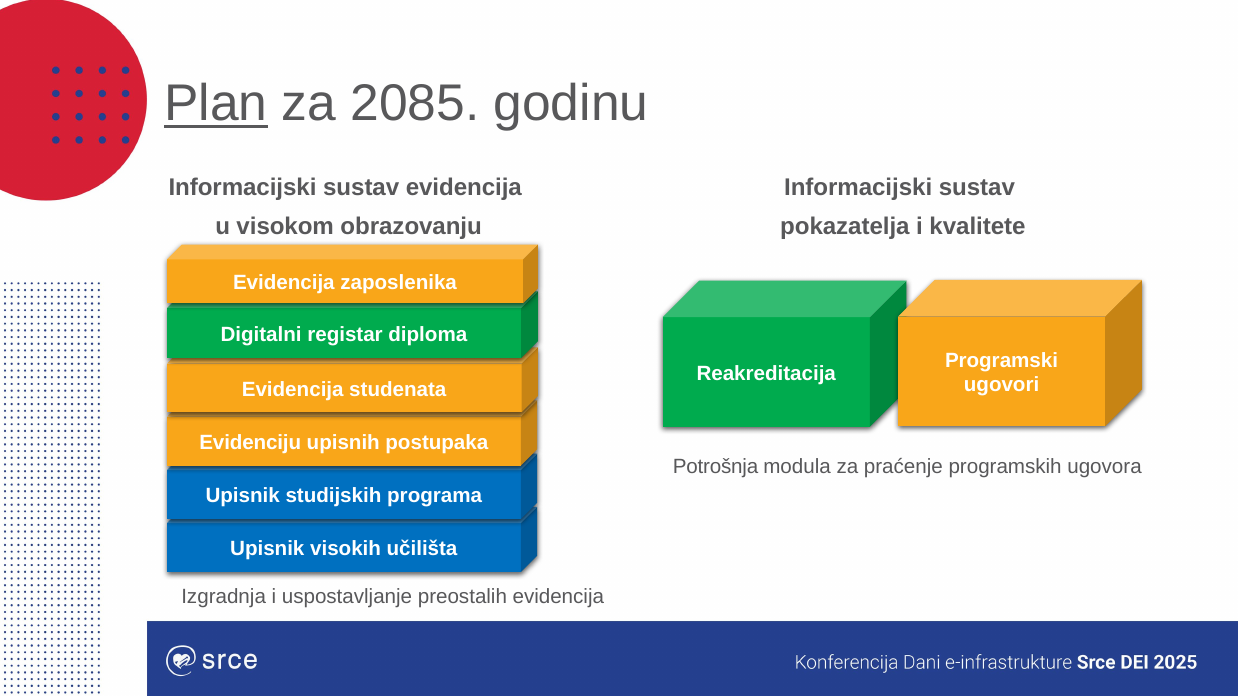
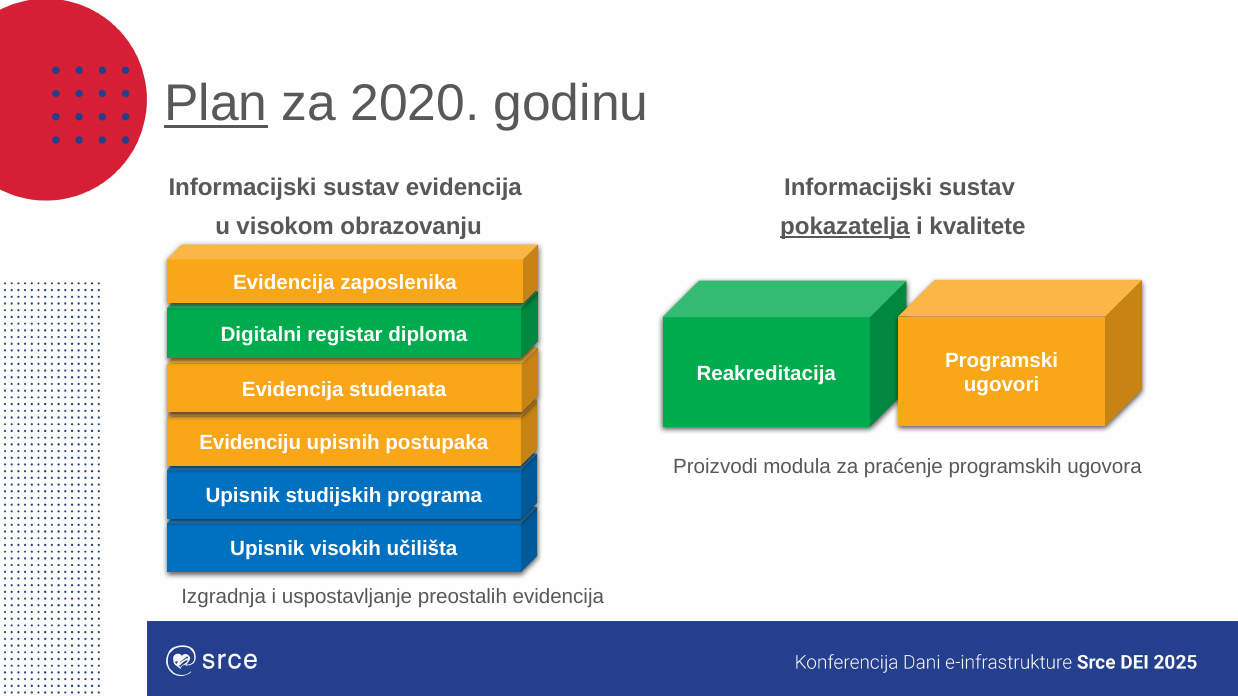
2085: 2085 -> 2020 (415, 104)
pokazatelja underline: none -> present (845, 227)
Potrošnja: Potrošnja -> Proizvodi (715, 467)
